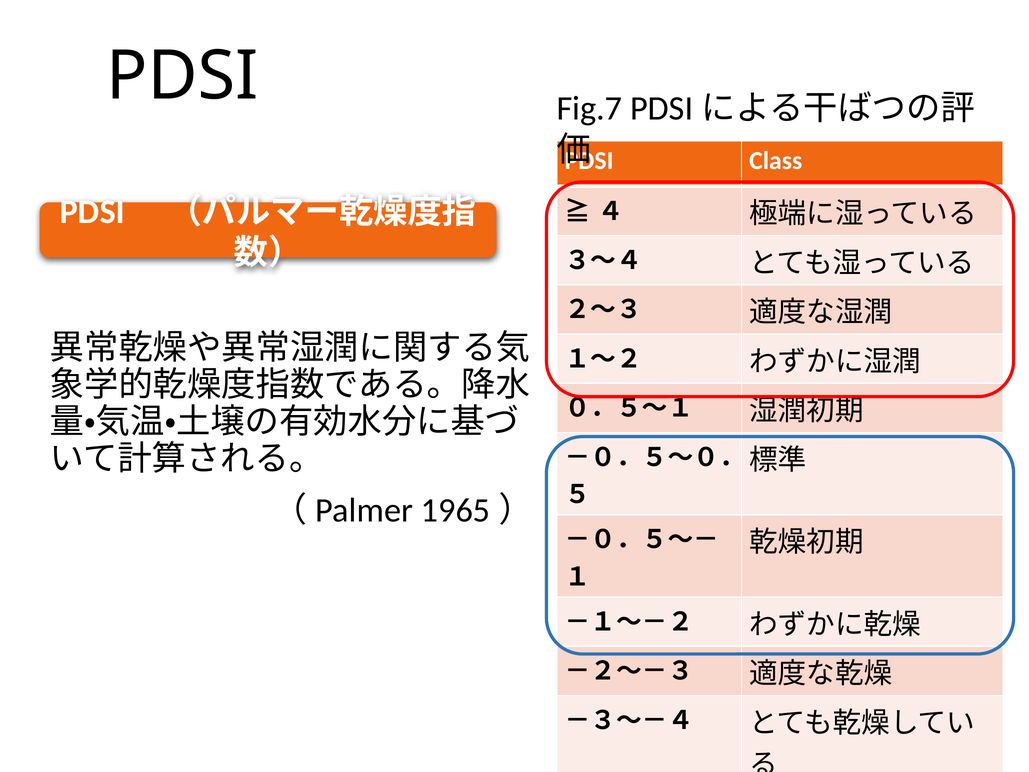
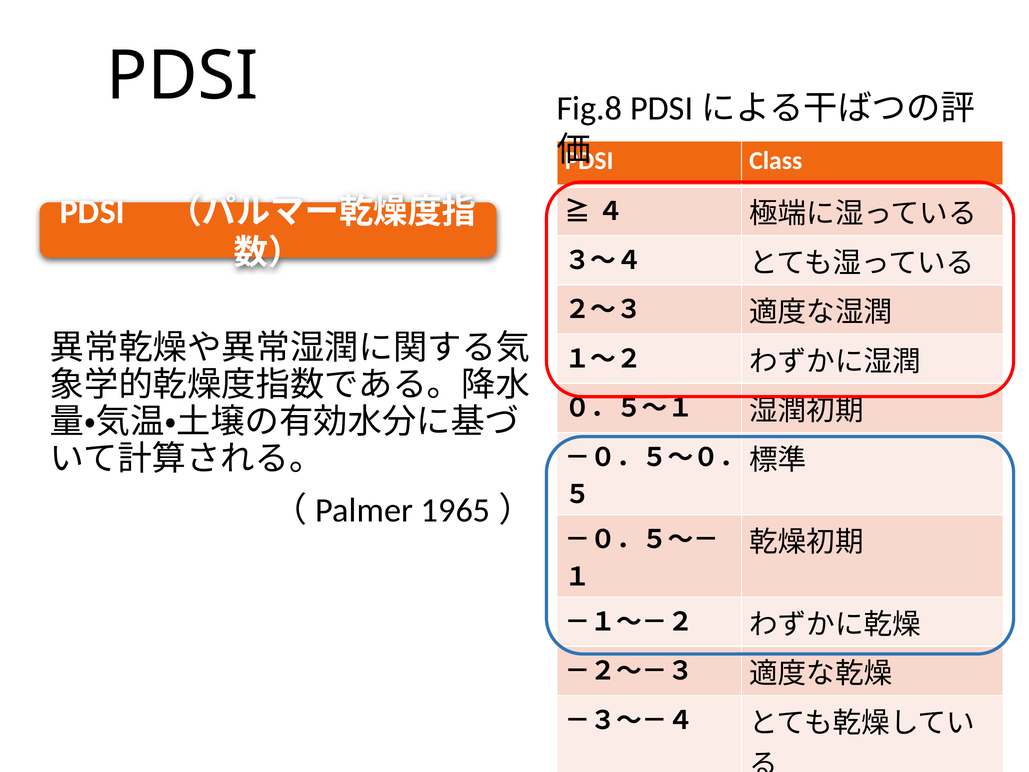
Fig.7: Fig.7 -> Fig.8 (589, 109)
